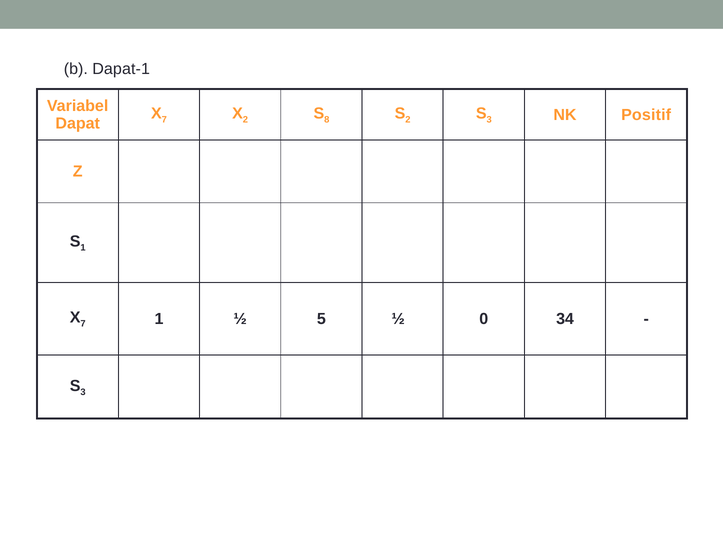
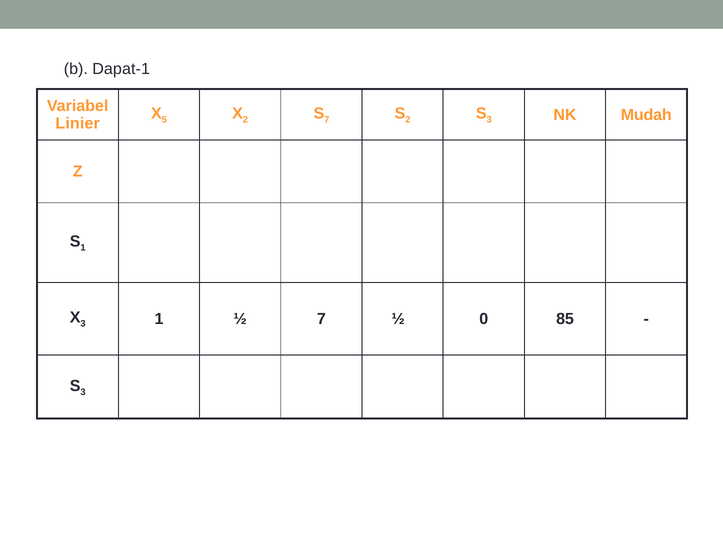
7: 7 -> 5 (164, 120)
8: 8 -> 7 (327, 120)
Positif: Positif -> Mudah (646, 115)
Dapat: Dapat -> Linier (78, 124)
7: 7 -> 3 (83, 324)
½ 5: 5 -> 7 (321, 319)
34: 34 -> 85 (565, 319)
